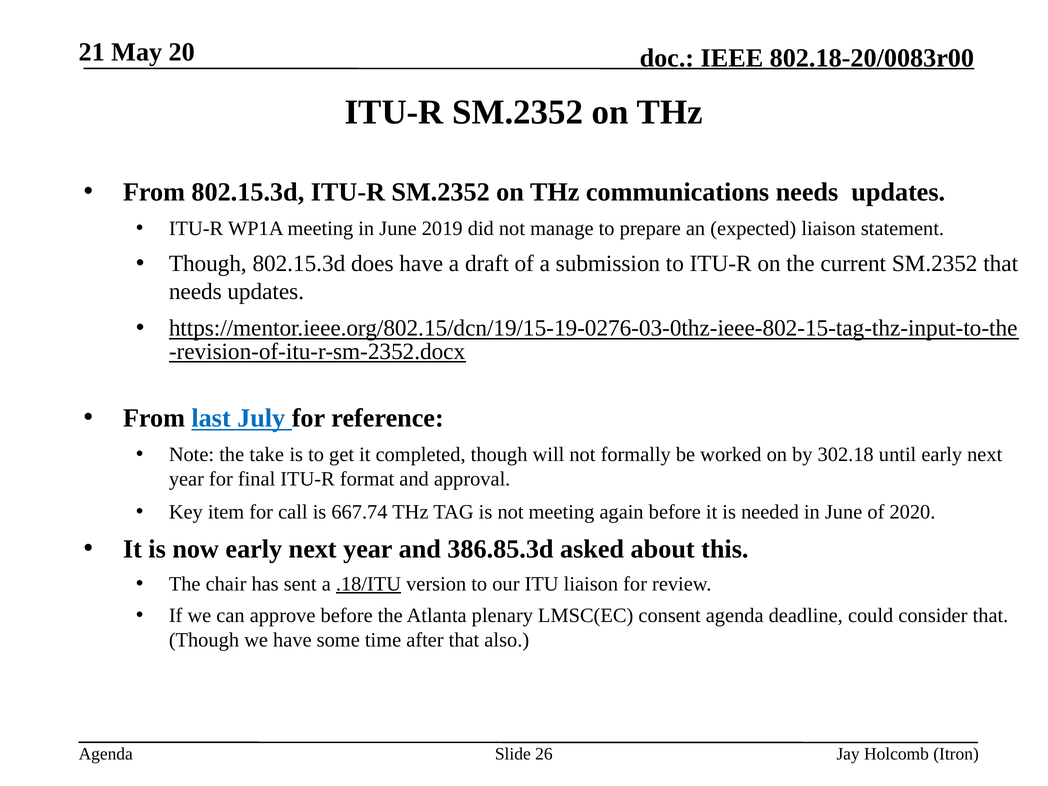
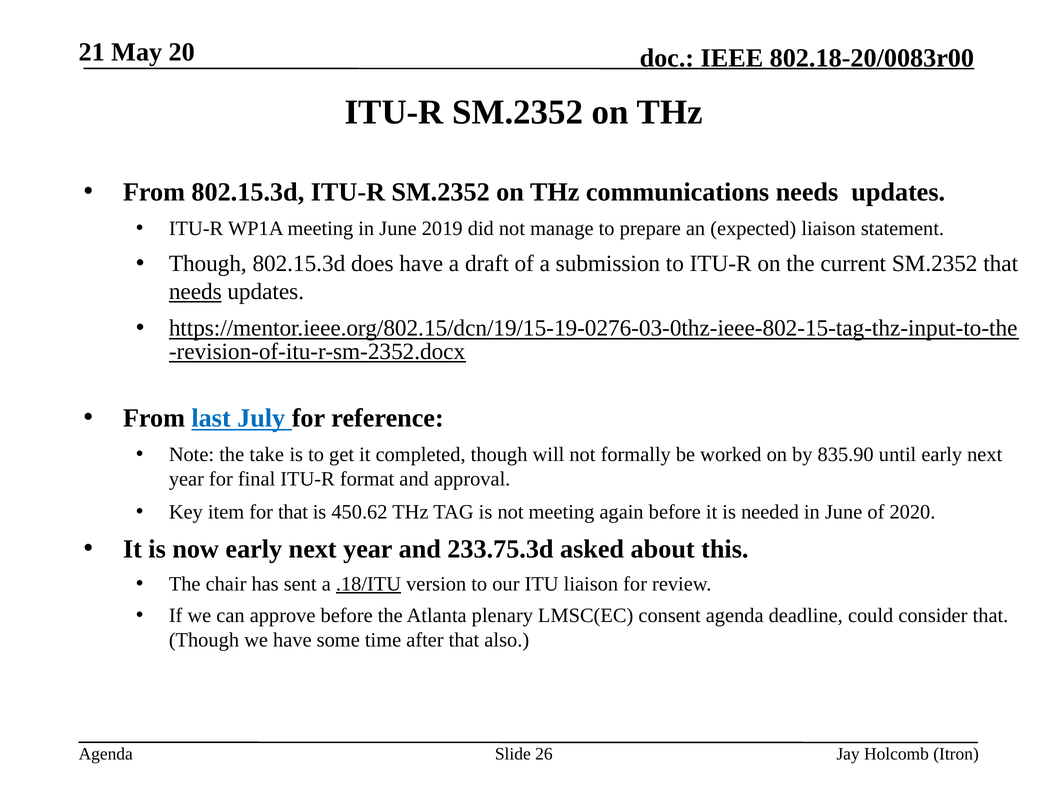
needs underline: none -> present (195, 292)
302.18: 302.18 -> 835.90 (846, 454)
for call: call -> that (293, 512)
667.74: 667.74 -> 450.62 (359, 512)
386.85.3d: 386.85.3d -> 233.75.3d (500, 549)
